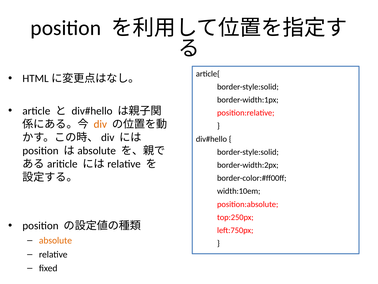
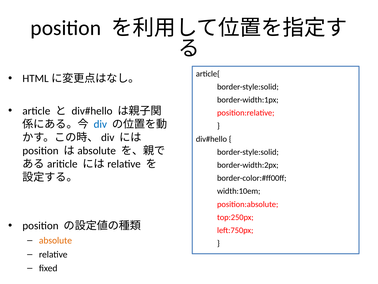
div colour: orange -> blue (100, 124)
